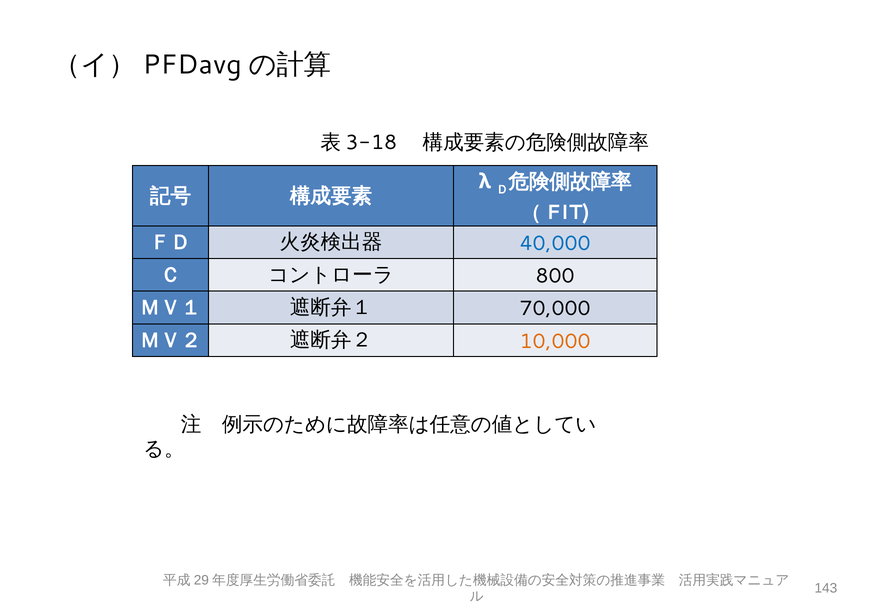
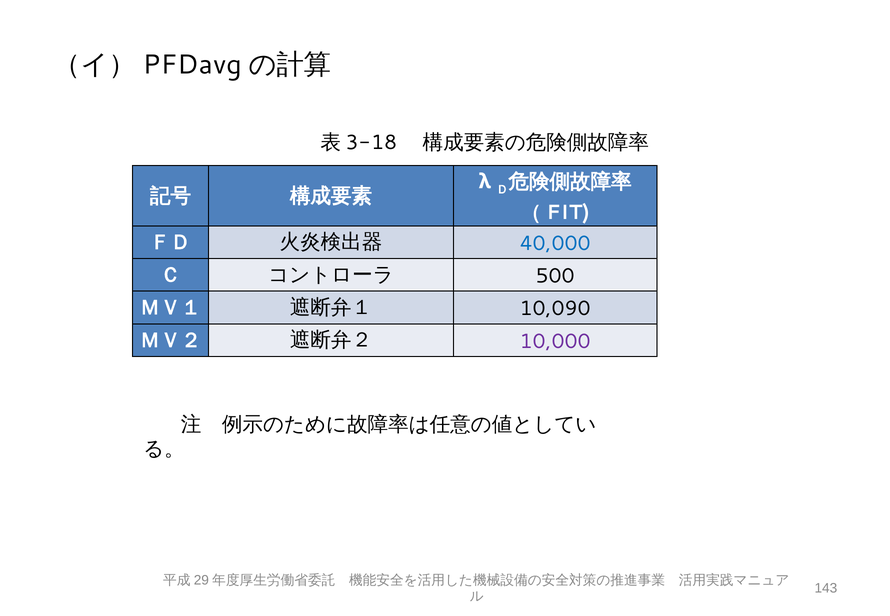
800: 800 -> 500 (555, 276)
70,000: 70,000 -> 10,090 (555, 309)
10,000 colour: orange -> purple (555, 341)
